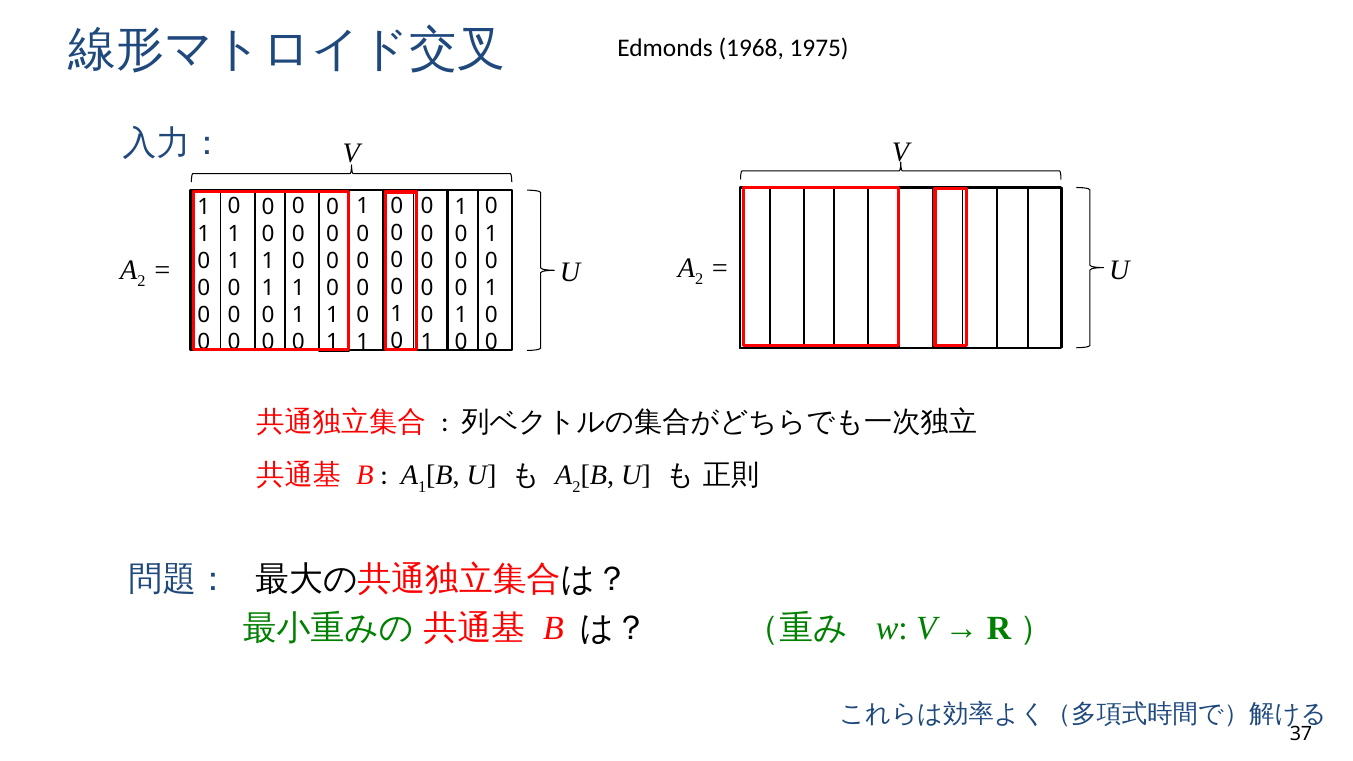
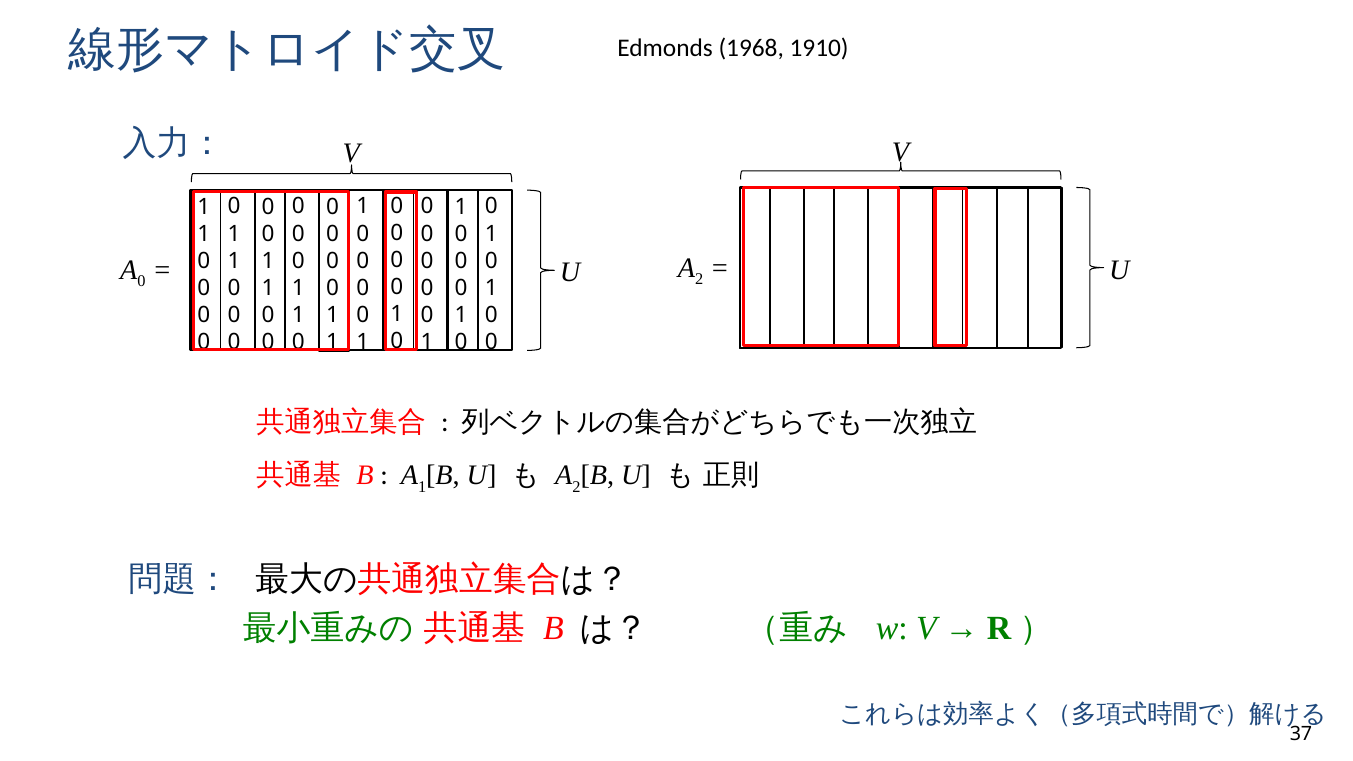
1975: 1975 -> 1910 (819, 48)
2: 2 -> 0 (142, 282)
